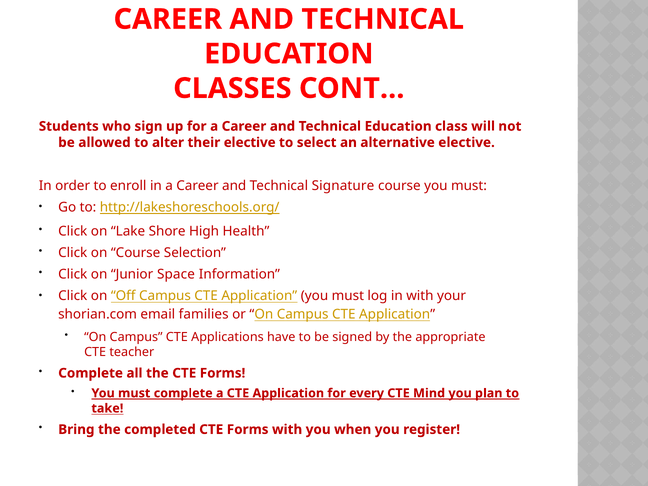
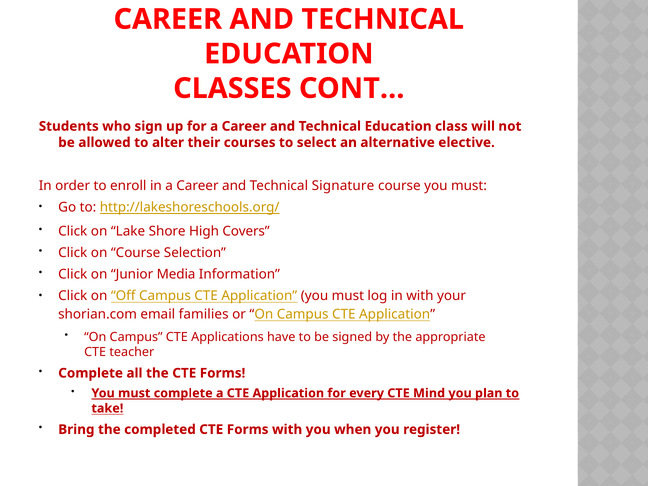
their elective: elective -> courses (250, 142)
Health: Health -> Covers (246, 231)
Space: Space -> Media (176, 274)
